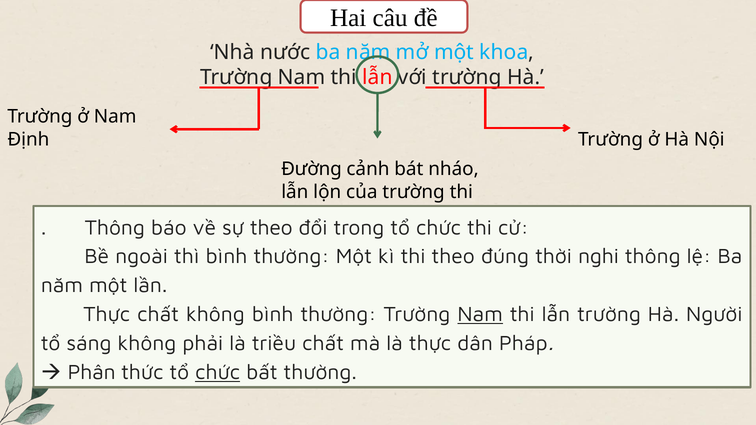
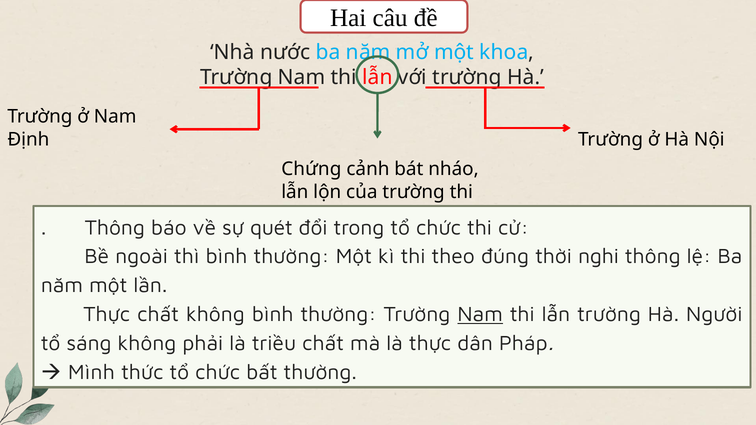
Đường: Đường -> Chứng (311, 169)
sự theo: theo -> quét (271, 228)
Phân: Phân -> Mình (91, 373)
chức underline: present -> none (218, 373)
